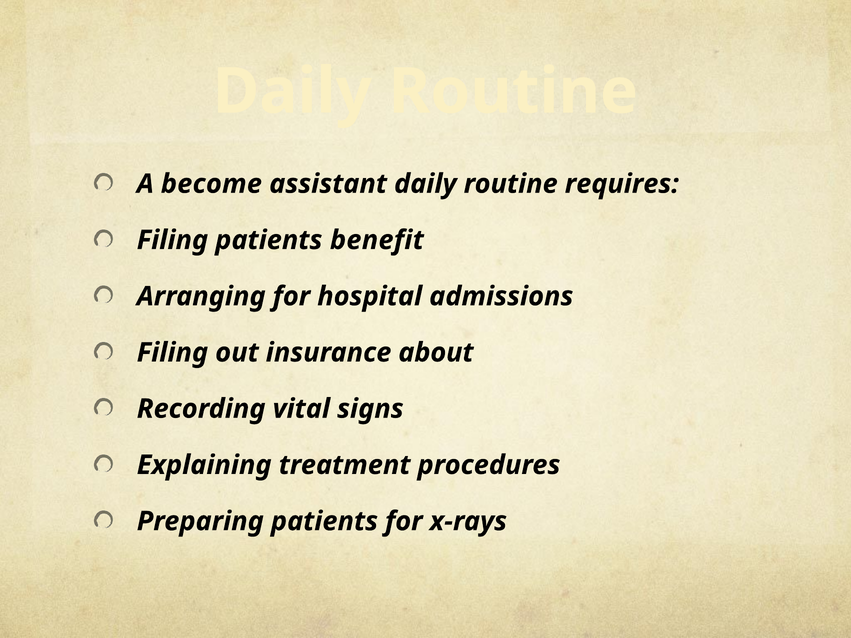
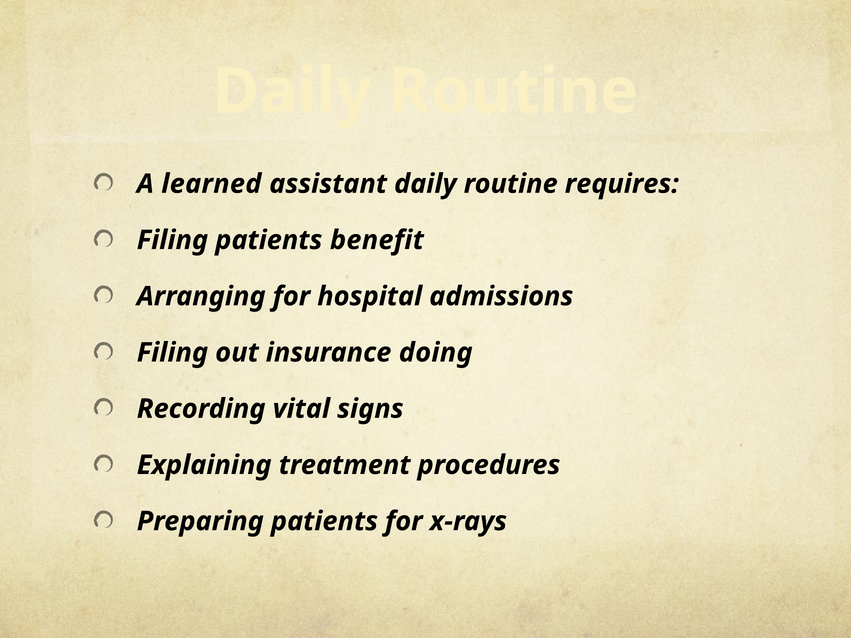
become: become -> learned (211, 184)
about: about -> doing (436, 353)
